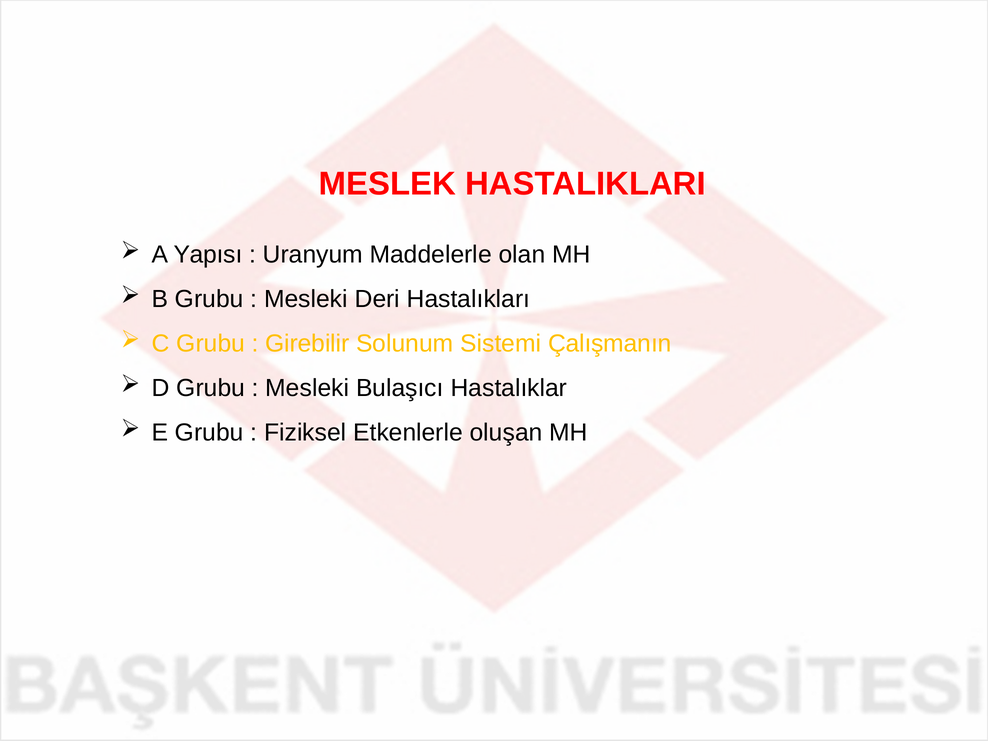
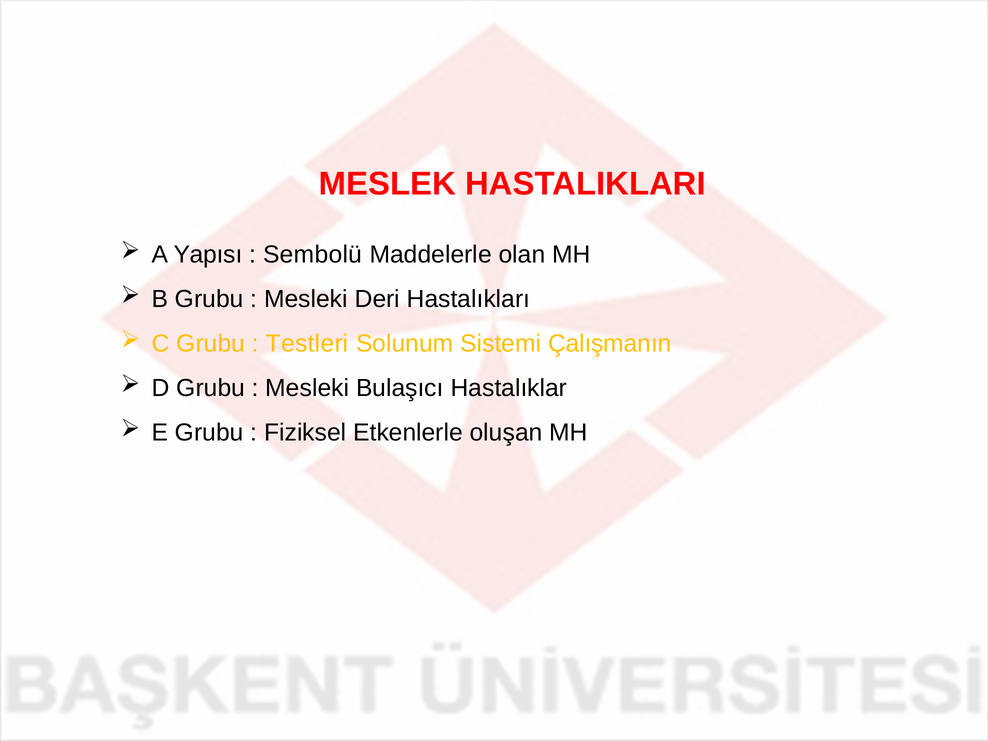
Uranyum: Uranyum -> Sembolü (313, 255)
Girebilir: Girebilir -> Testleri (307, 344)
